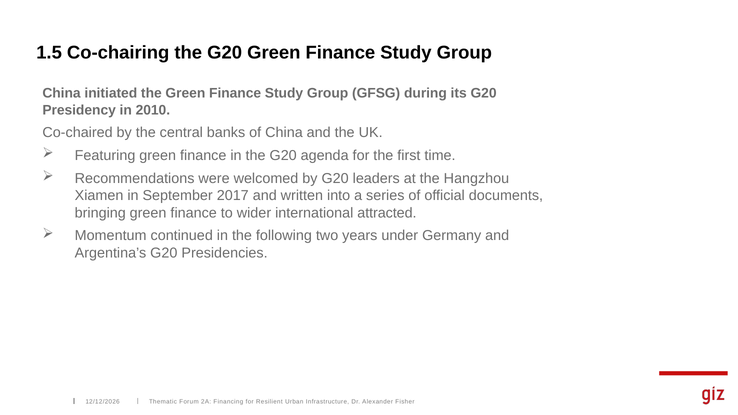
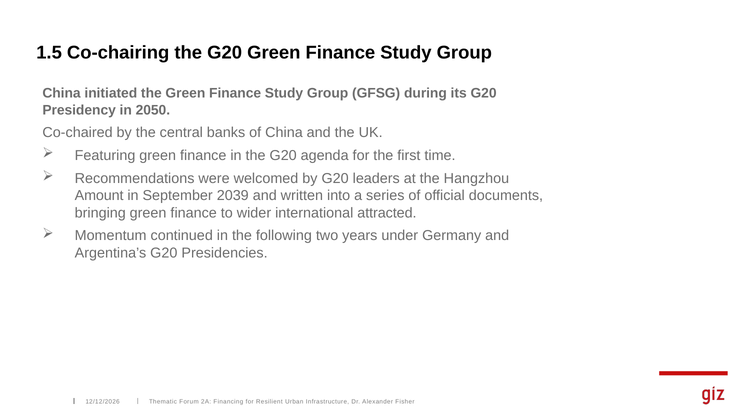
2010: 2010 -> 2050 (153, 110)
Xiamen: Xiamen -> Amount (99, 196)
2017: 2017 -> 2039 (233, 196)
